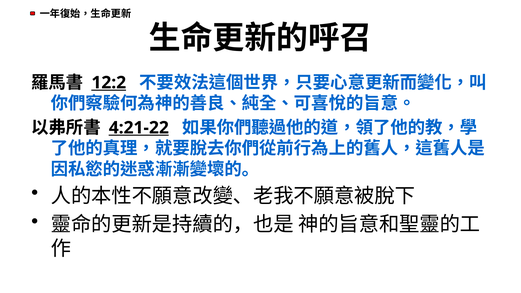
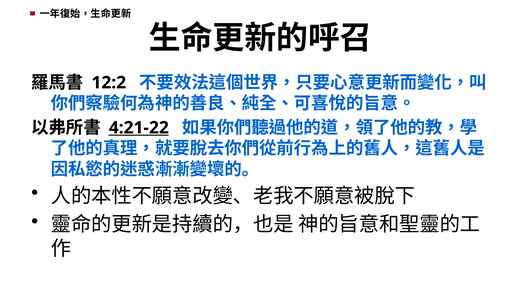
12:2 underline: present -> none (109, 83)
